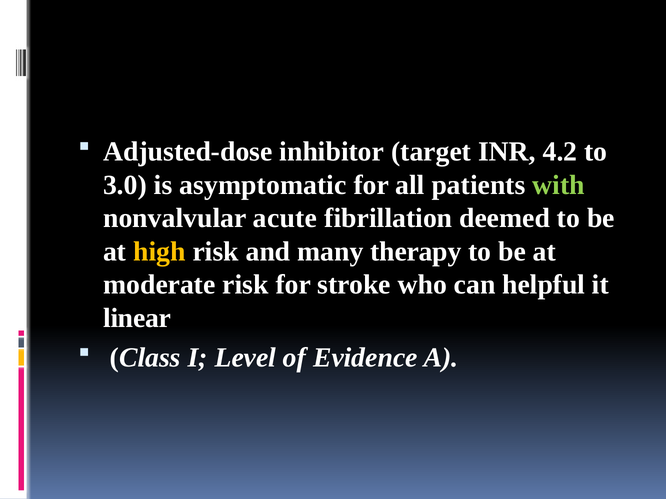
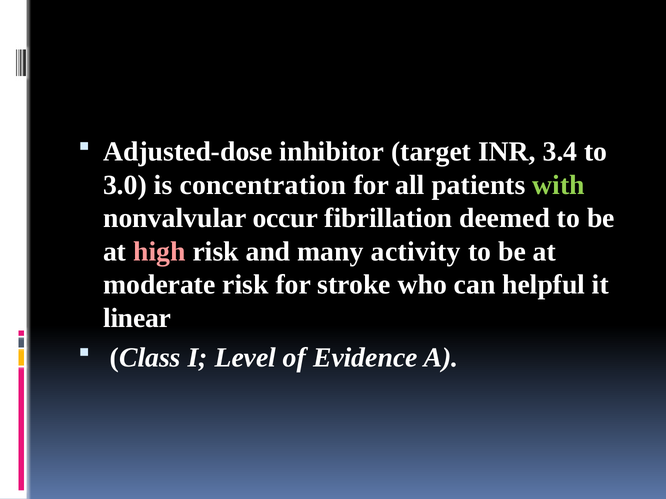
4.2: 4.2 -> 3.4 (560, 152)
asymptomatic: asymptomatic -> concentration (263, 185)
acute: acute -> occur (285, 218)
high colour: yellow -> pink (159, 252)
therapy: therapy -> activity (416, 252)
